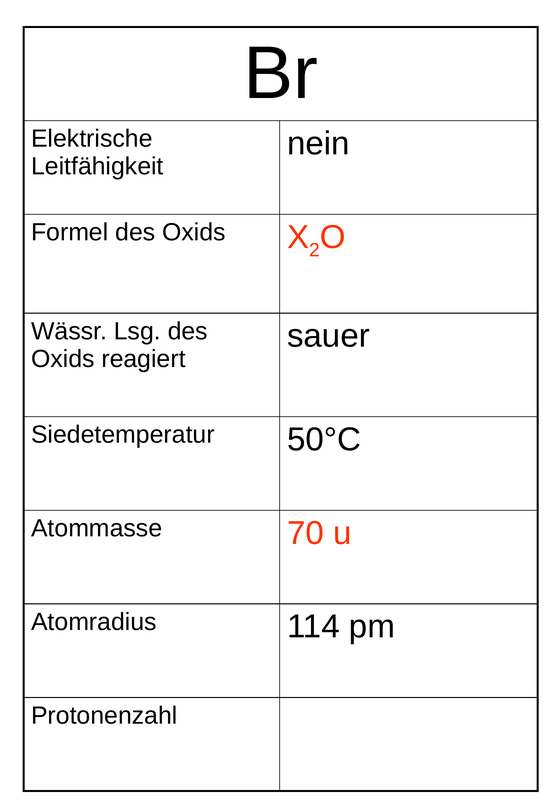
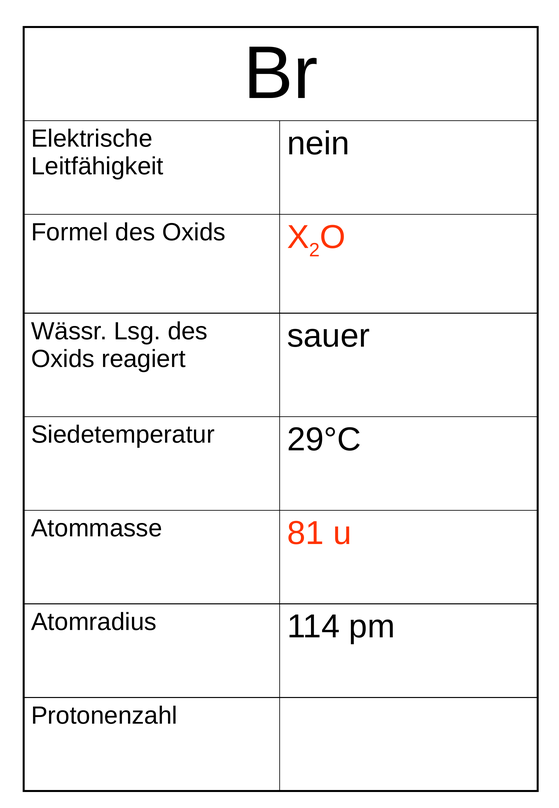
50°C: 50°C -> 29°C (324, 439)
70: 70 -> 81 (305, 533)
